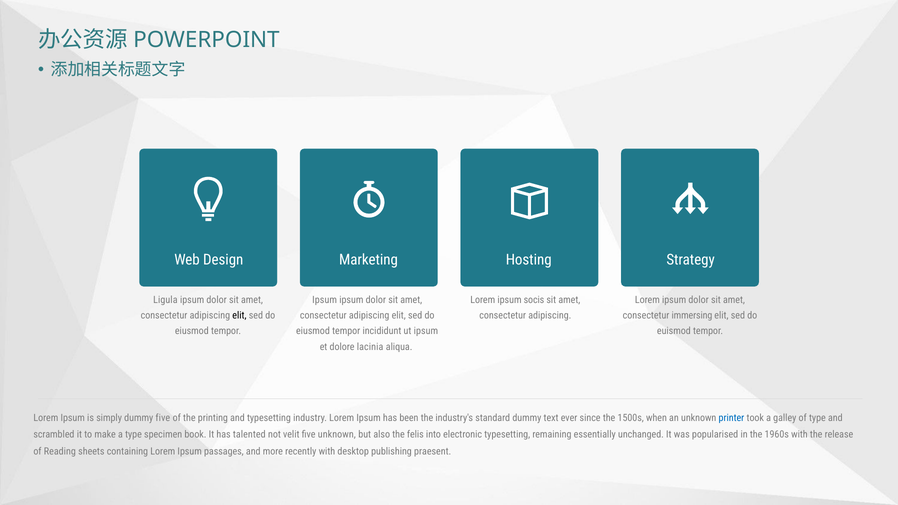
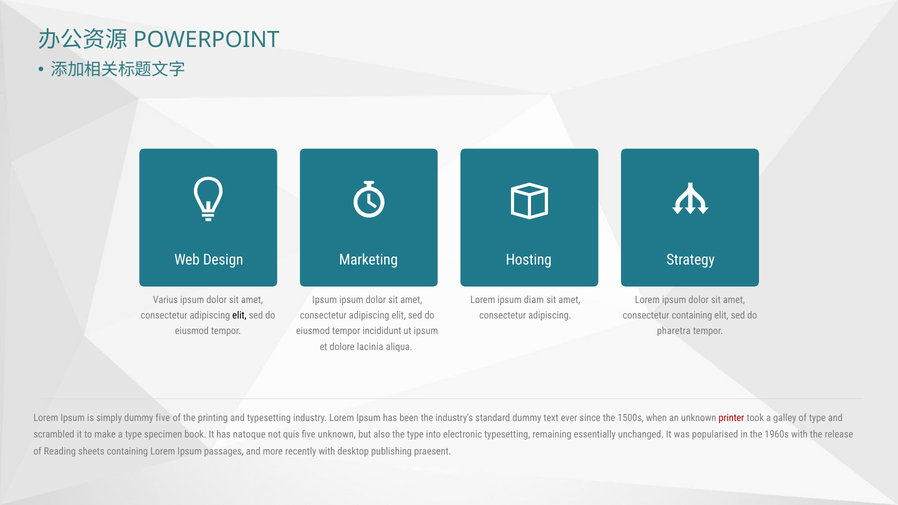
Ligula: Ligula -> Varius (165, 300)
socis: socis -> diam (534, 300)
consectetur immersing: immersing -> containing (692, 316)
euismod: euismod -> pharetra (674, 331)
printer colour: blue -> red (731, 418)
talented: talented -> natoque (249, 435)
velit: velit -> quis (291, 435)
the felis: felis -> type (415, 435)
